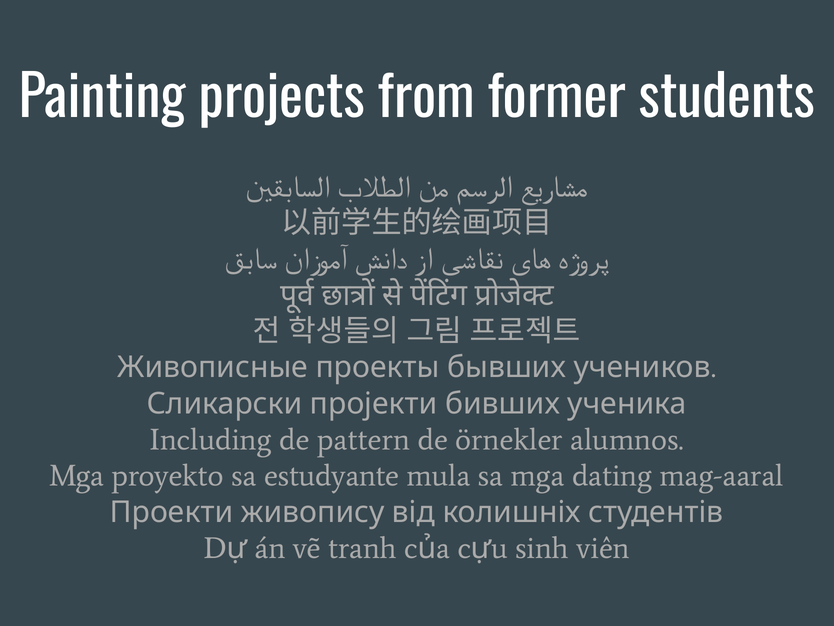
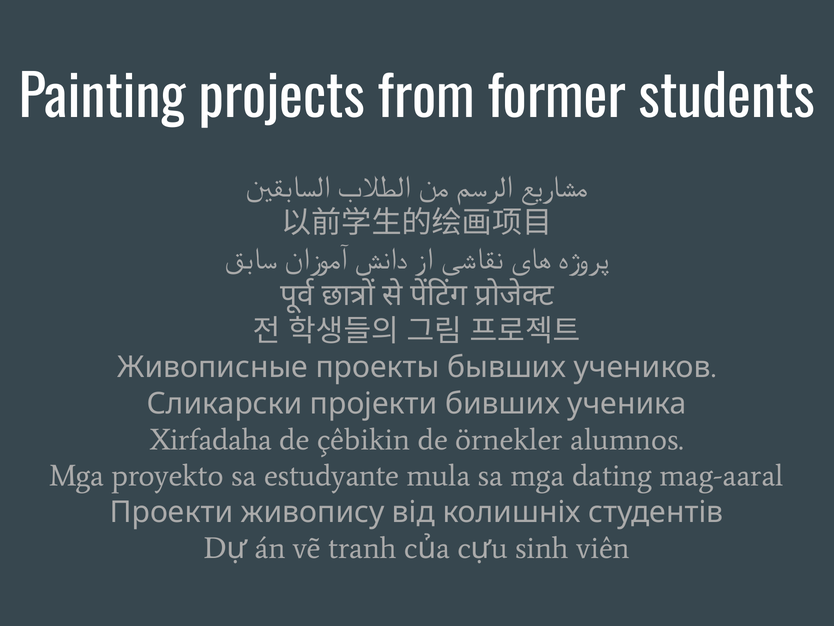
Including: Including -> Xirfadaha (211, 439)
pattern: pattern -> çêbikin (364, 439)
